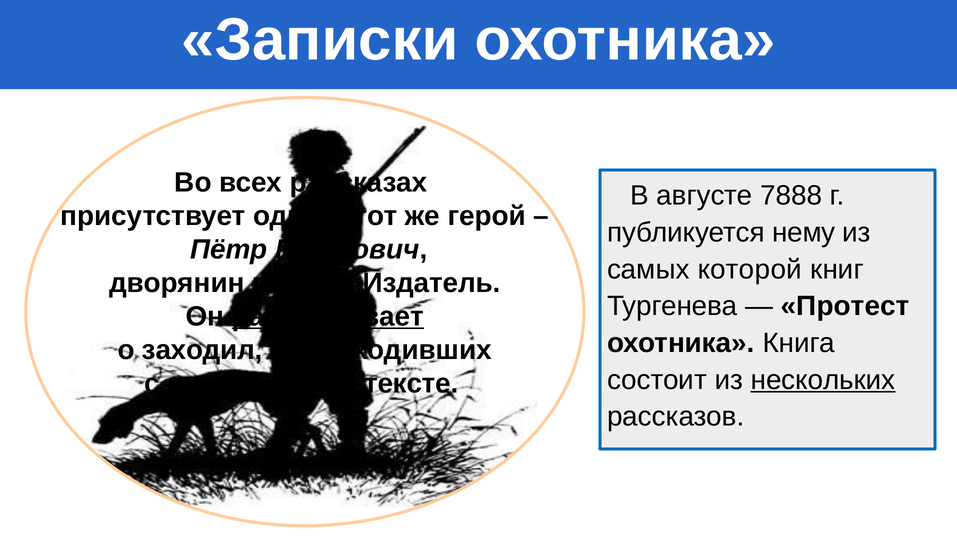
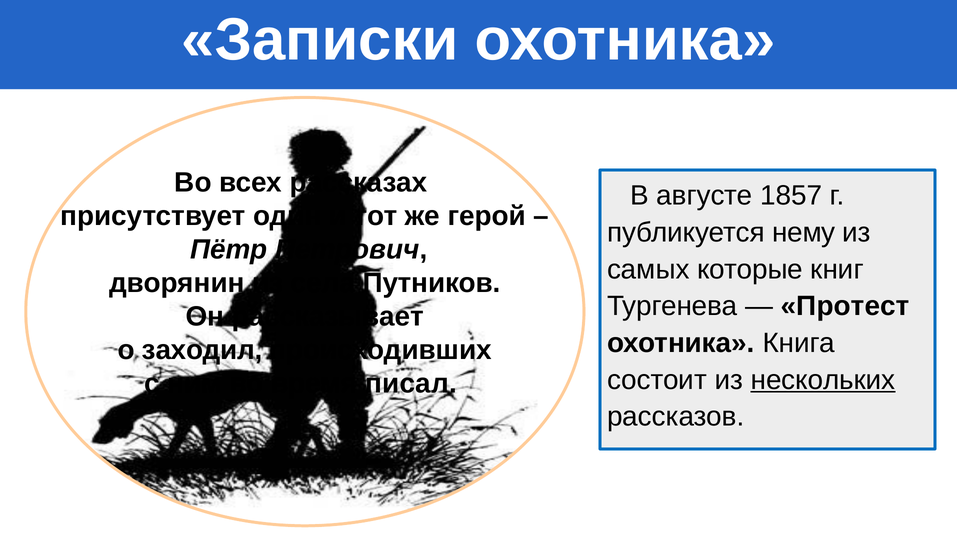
7888: 7888 -> 1857 (791, 196)
которой: которой -> которые (750, 270)
Издатель: Издатель -> Путников (432, 283)
рассказывает underline: present -> none (328, 317)
тексте: тексте -> писал (411, 384)
